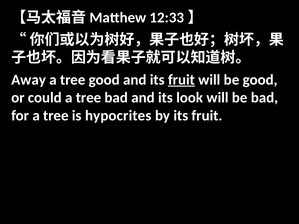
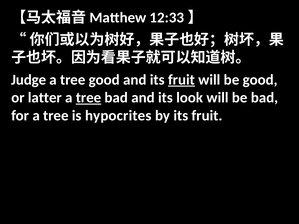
Away: Away -> Judge (29, 80)
could: could -> latter (45, 98)
tree underline: none -> present (89, 98)
